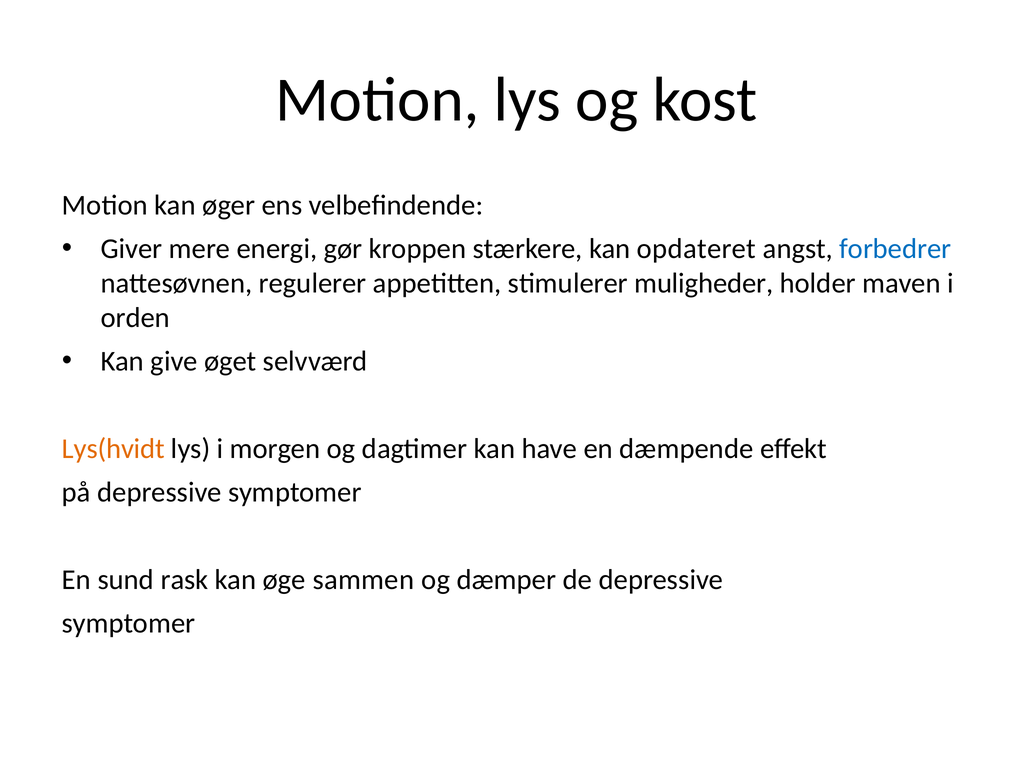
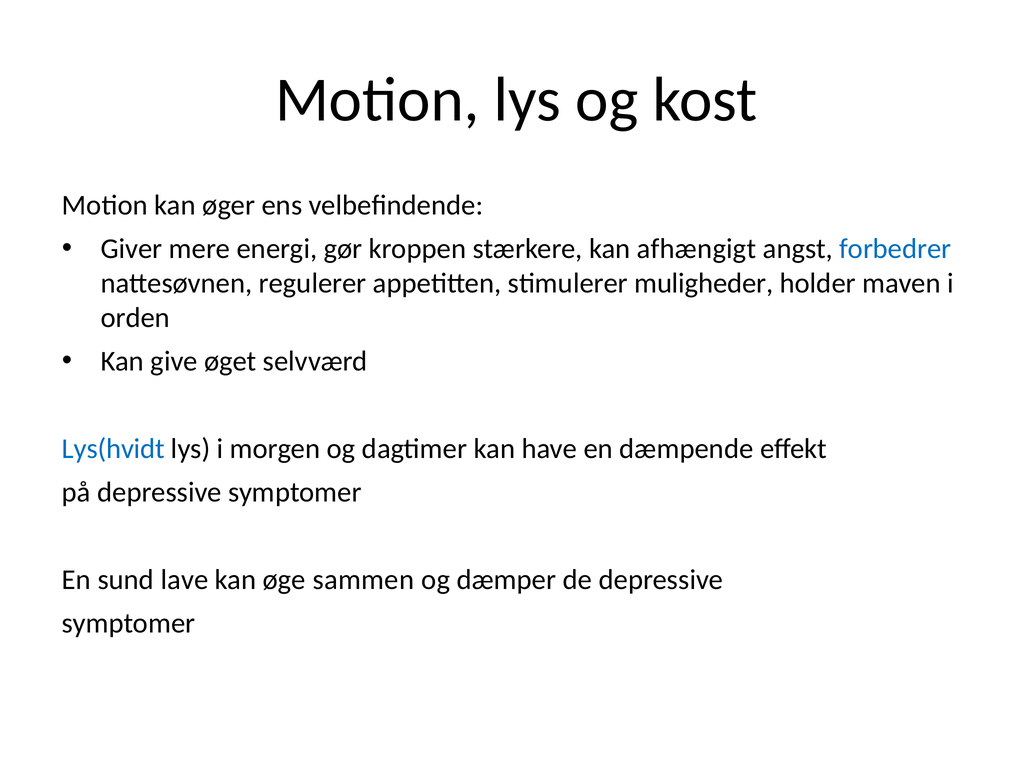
opdateret: opdateret -> afhængigt (697, 249)
Lys(hvidt colour: orange -> blue (113, 449)
rask: rask -> lave (184, 580)
